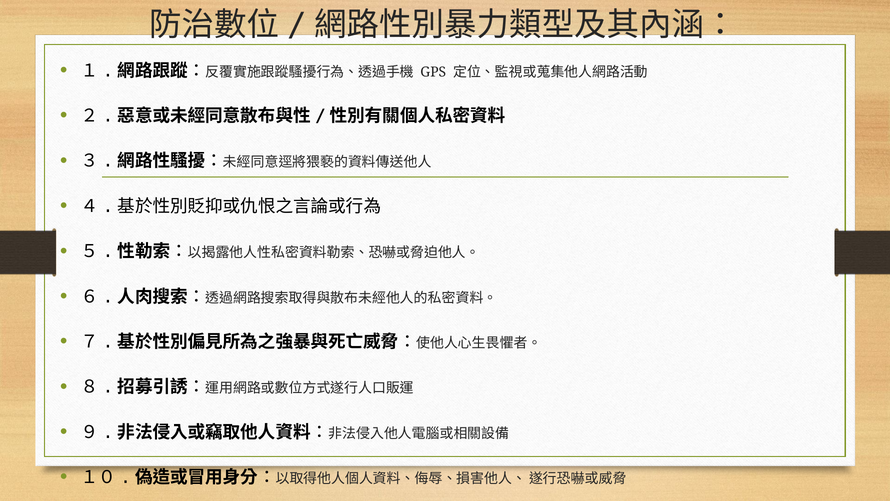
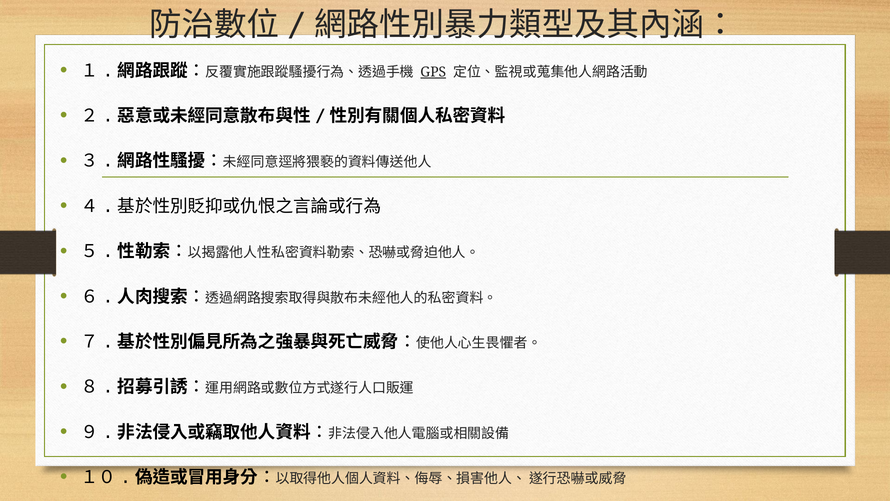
GPS underline: none -> present (433, 72)
